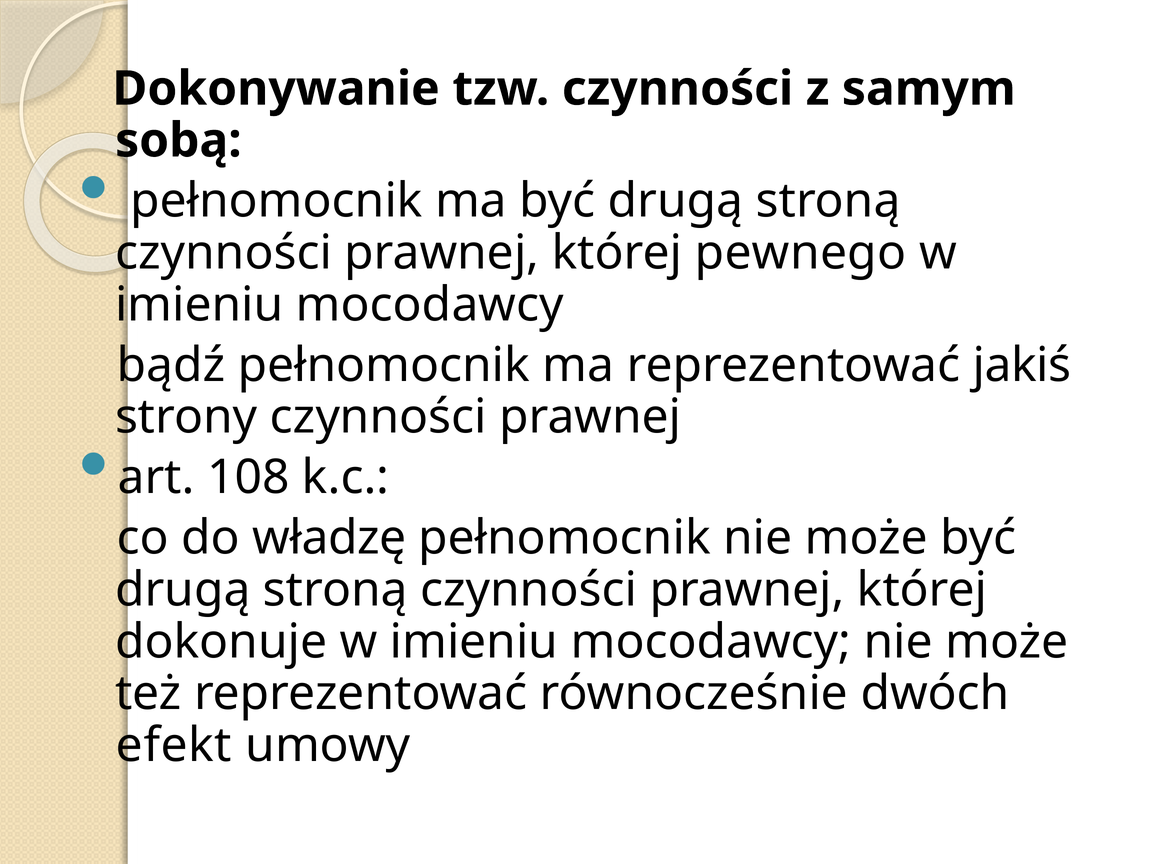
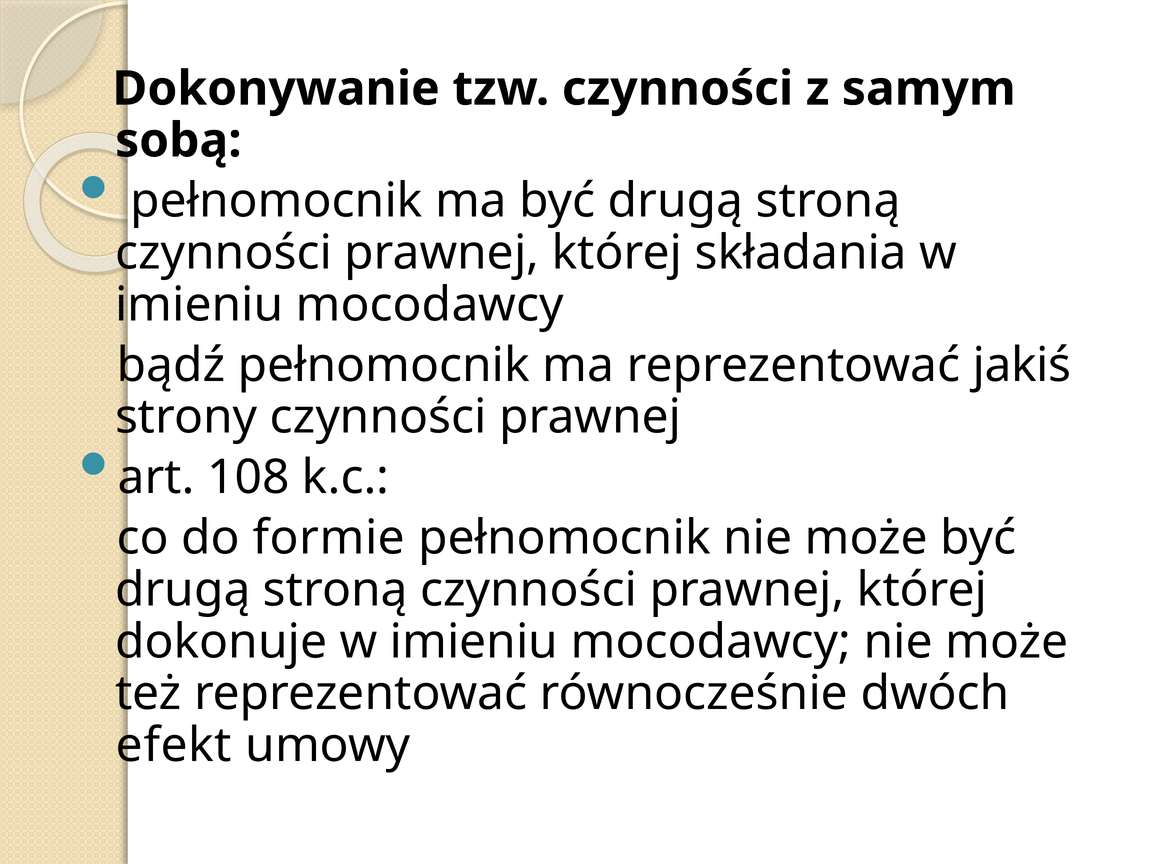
pewnego: pewnego -> składania (801, 253)
władzę: władzę -> formie (329, 538)
